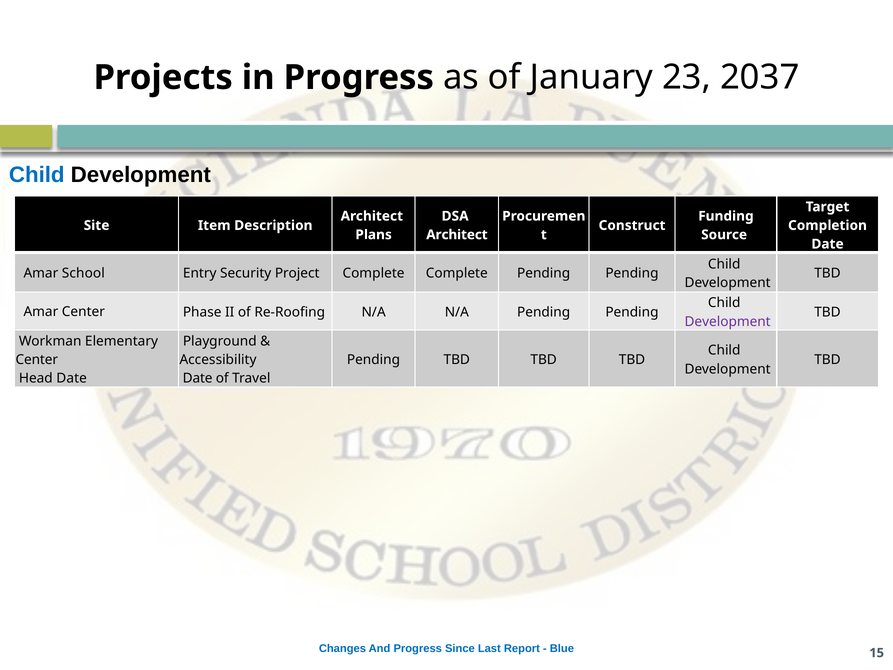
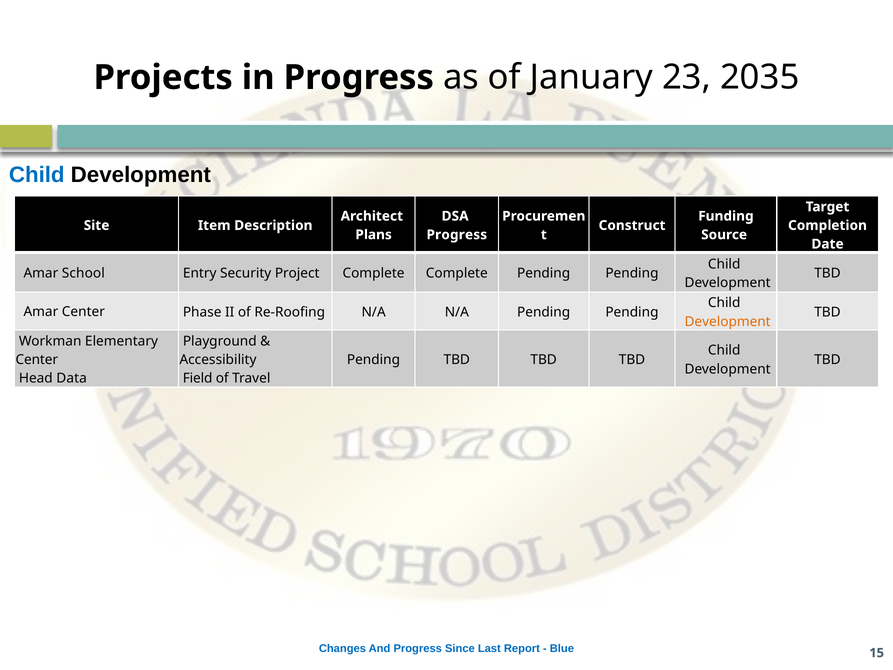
2037: 2037 -> 2035 (760, 77)
Architect: Architect -> Progress (457, 235)
Development colour: purple -> orange (728, 321)
Head Date: Date -> Data (72, 378)
Date: Date -> Field (198, 378)
